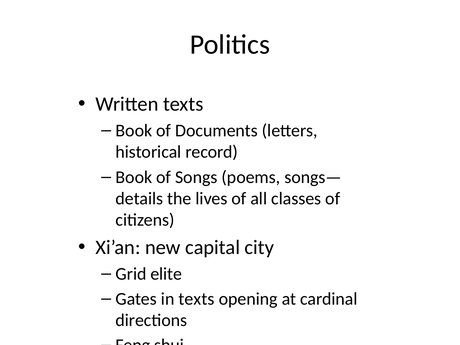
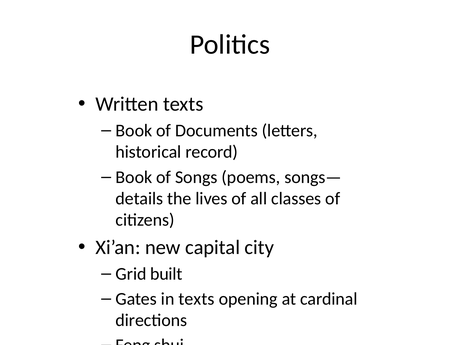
elite: elite -> built (166, 274)
